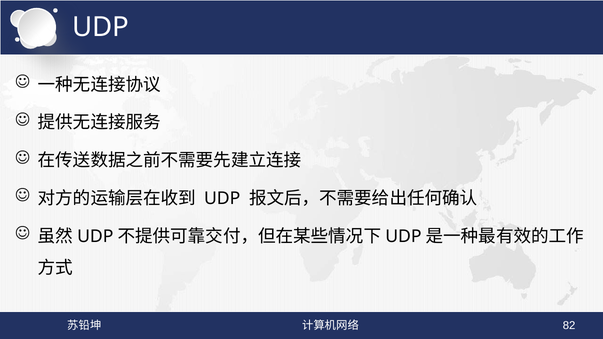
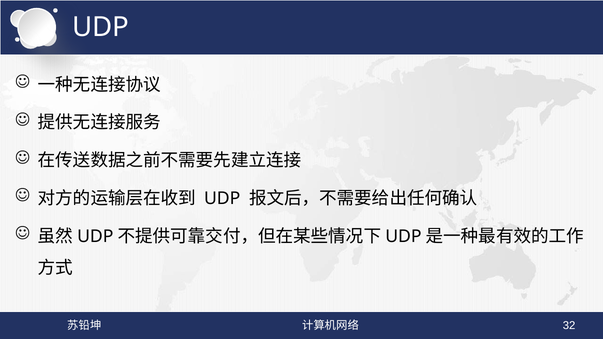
82: 82 -> 32 (569, 326)
